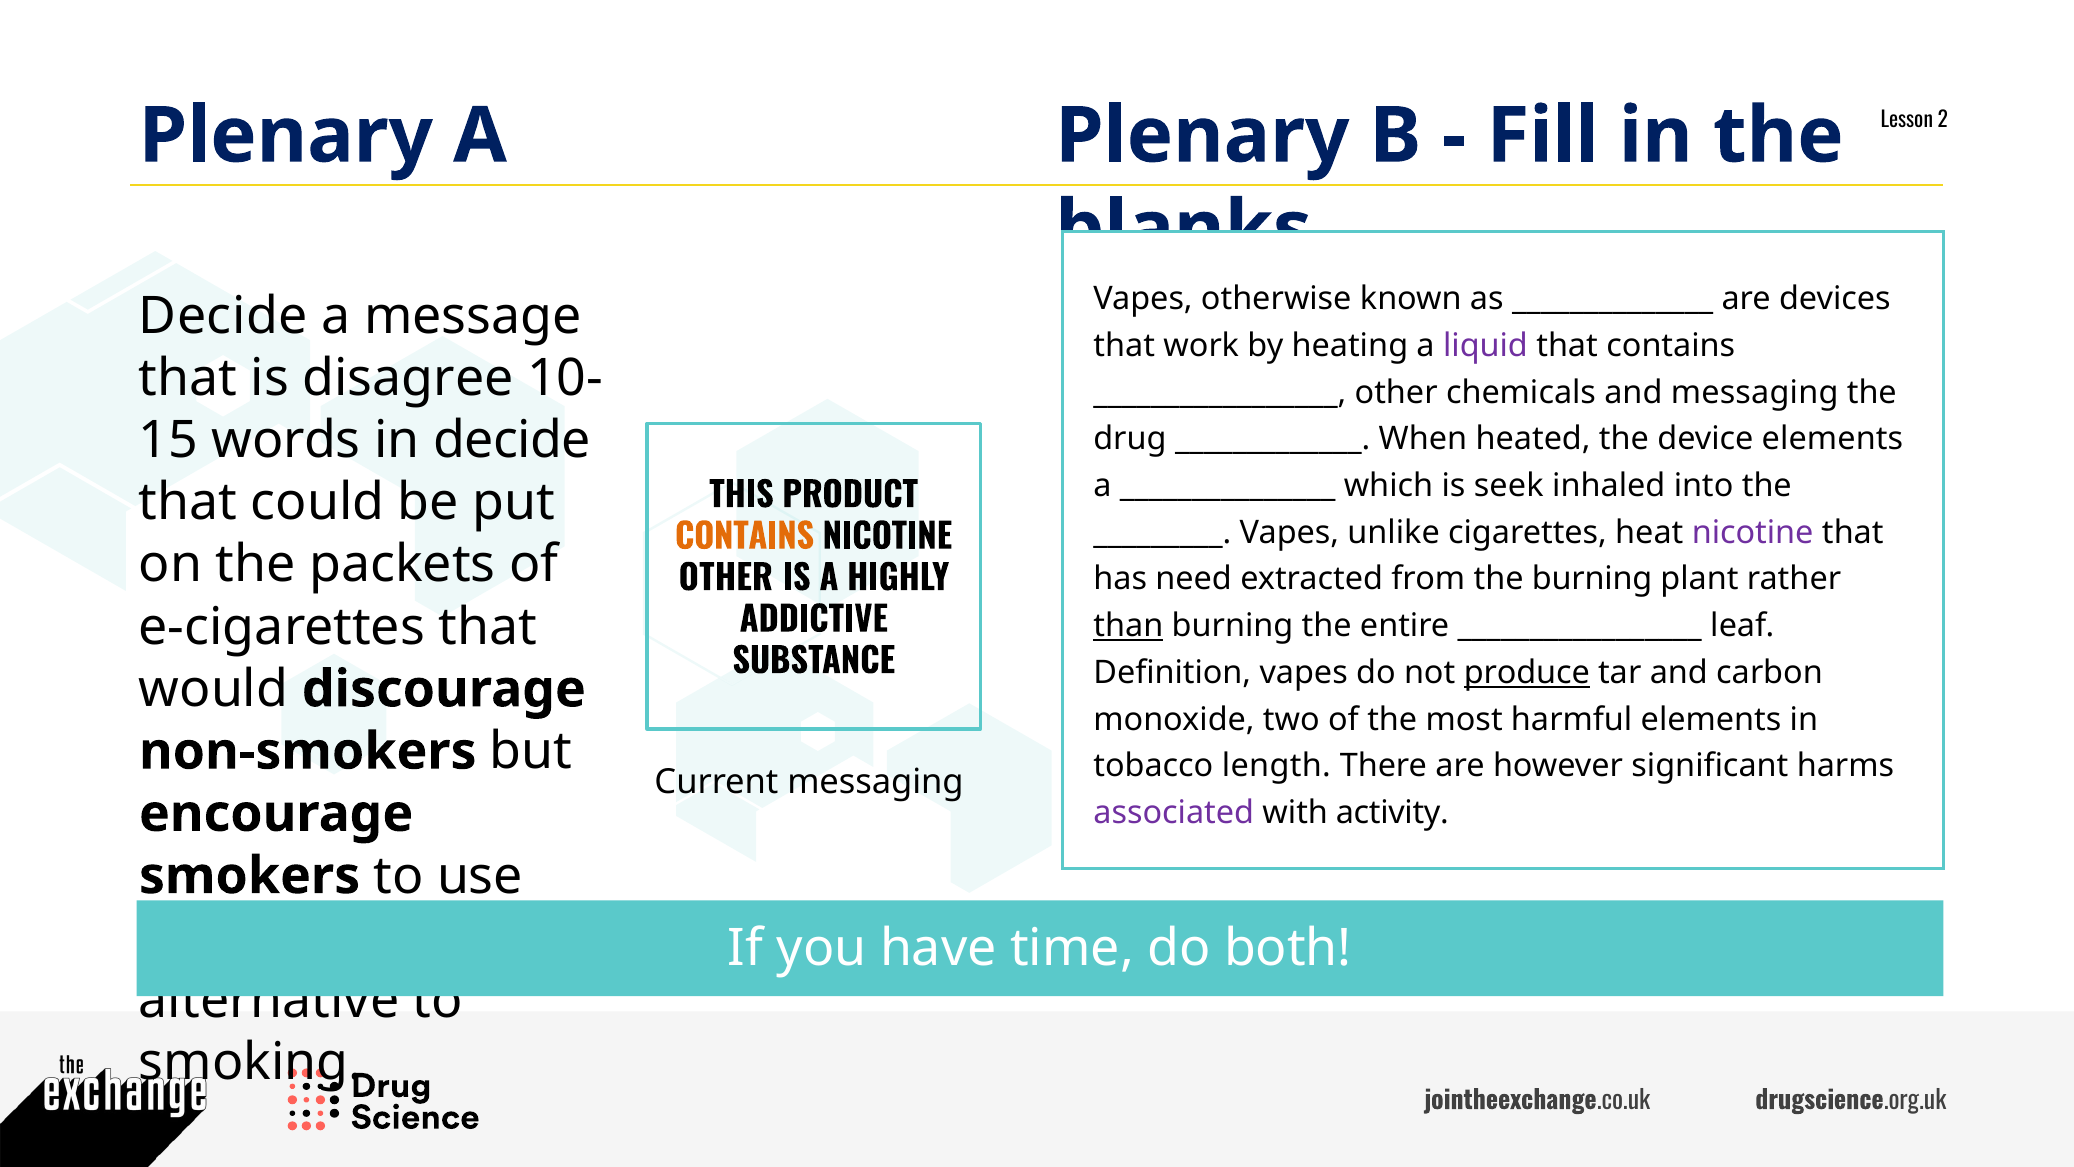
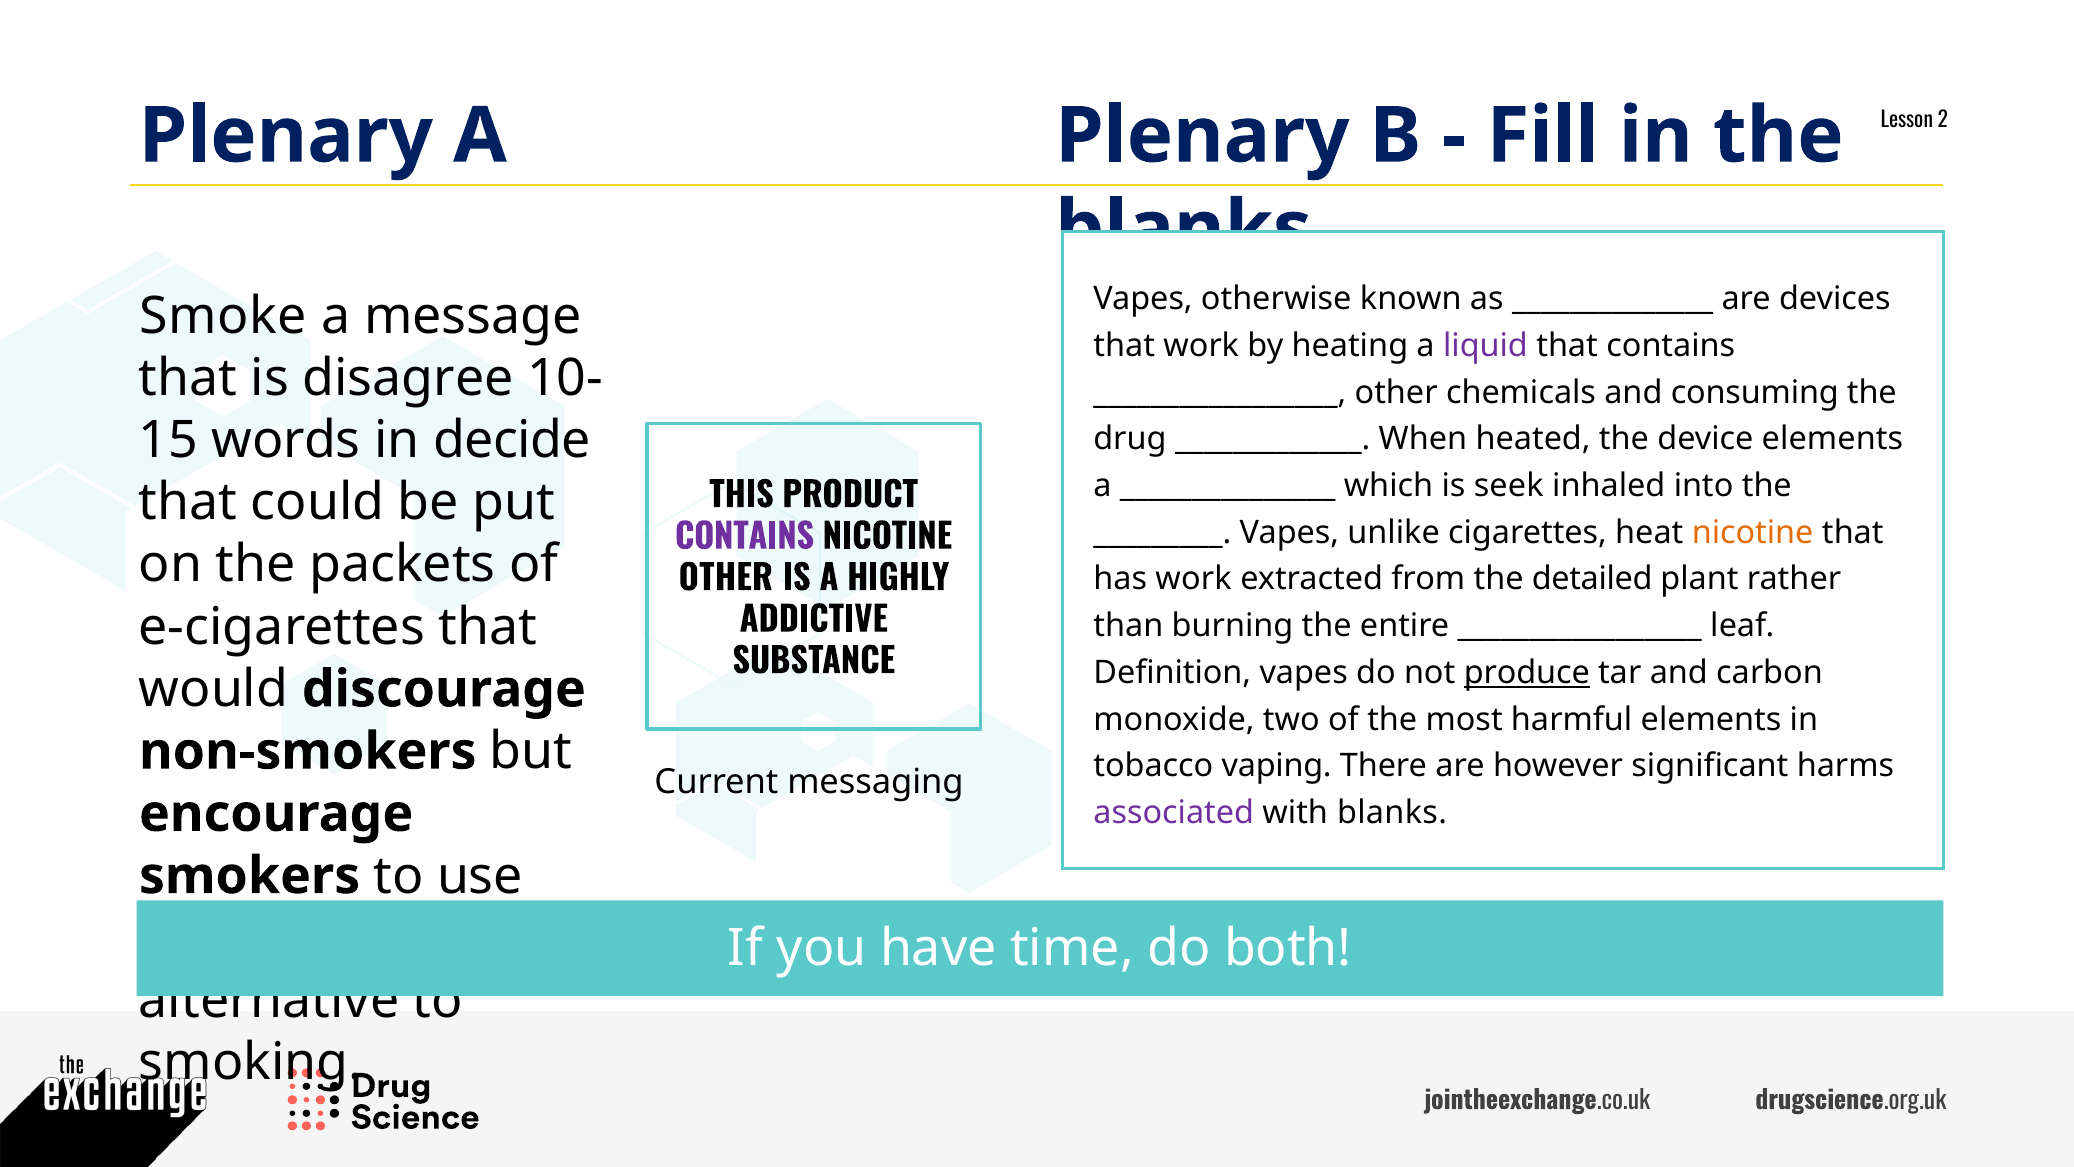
Decide: Decide -> Smoke (223, 316)
and messaging: messaging -> consuming (1755, 392)
nicotine colour: purple -> orange (1753, 532)
CONTAINS colour: orange -> purple (745, 537)
has need: need -> work (1194, 579)
the burning: burning -> detailed (1592, 579)
than underline: present -> none (1128, 626)
length: length -> vaping (1277, 766)
with activity: activity -> blanks (1392, 812)
